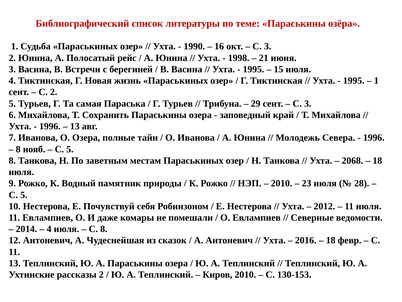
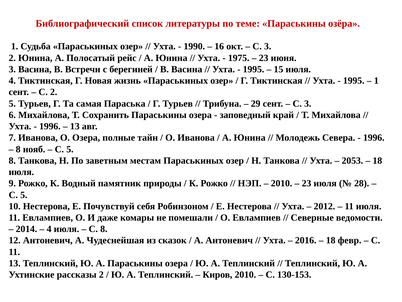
1998: 1998 -> 1975 (239, 58)
21: 21 -> 23 (264, 58)
2068: 2068 -> 2053 (352, 160)
